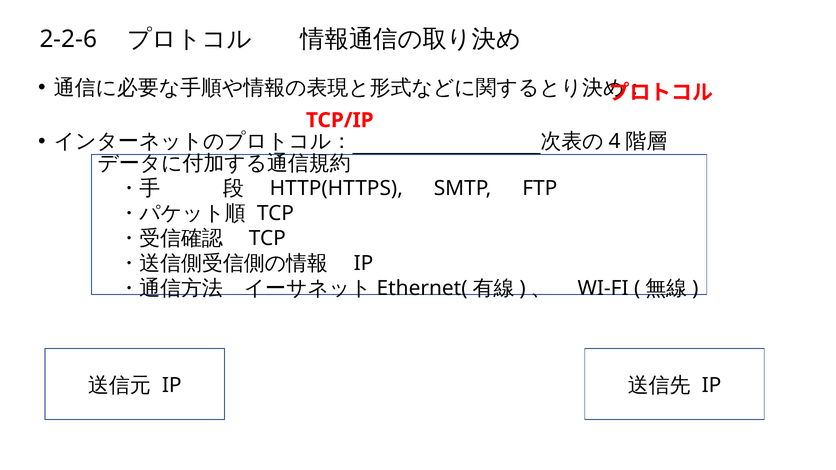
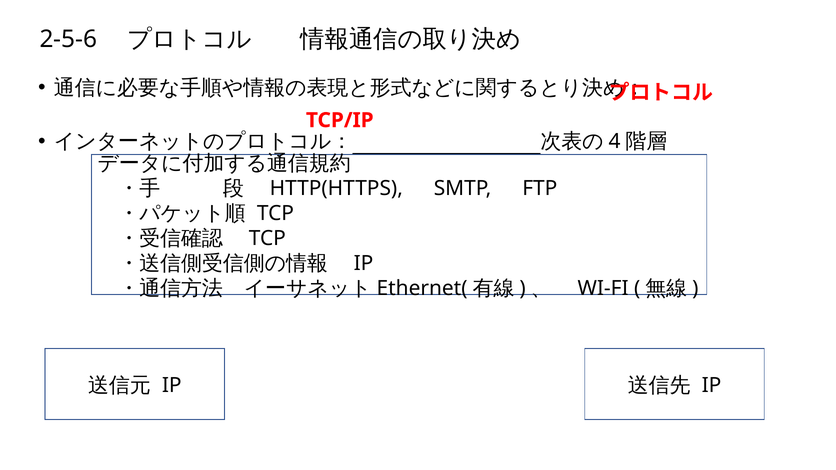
2-2-6: 2-2-6 -> 2-5-6 (68, 39)
